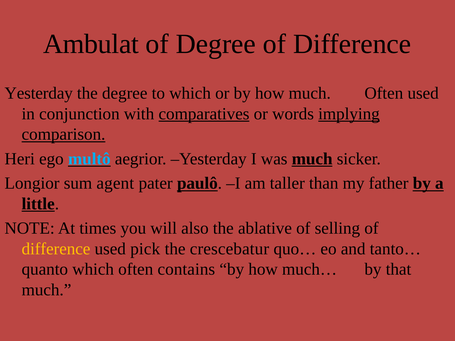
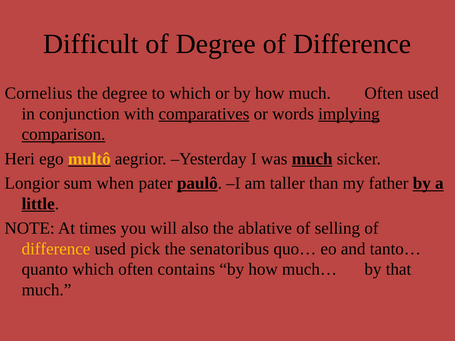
Ambulat: Ambulat -> Difficult (91, 44)
Yesterday: Yesterday -> Cornelius (39, 93)
multô colour: light blue -> yellow (89, 159)
agent: agent -> when (115, 183)
crescebatur: crescebatur -> senatoribus (229, 249)
